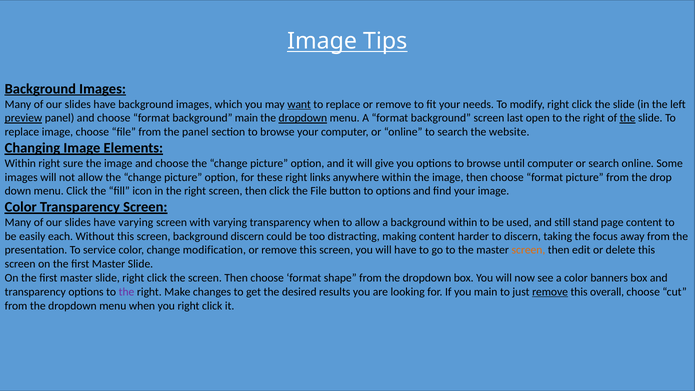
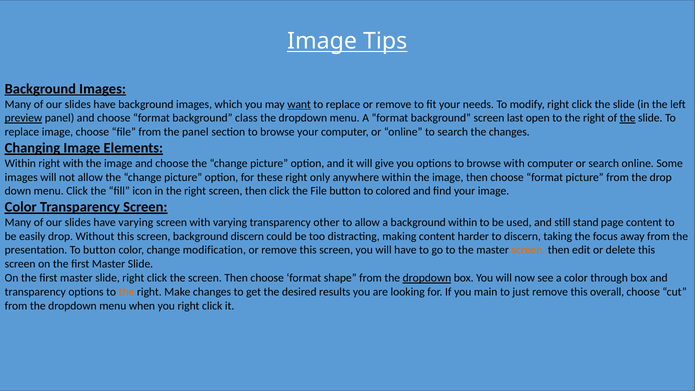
background main: main -> class (246, 118)
dropdown underline: present -> none (303, 118)
the website: website -> changes (509, 132)
right sure: sure -> with (73, 163)
browse until: until -> with (514, 163)
links: links -> only (320, 177)
to options: options -> colored (393, 191)
transparency when: when -> other (327, 222)
easily each: each -> drop (61, 236)
To service: service -> button (99, 250)
dropdown underline: none -> present (427, 278)
banners: banners -> through (609, 278)
the colour: purple -> orange (126, 292)
remove underline: present -> none (550, 292)
